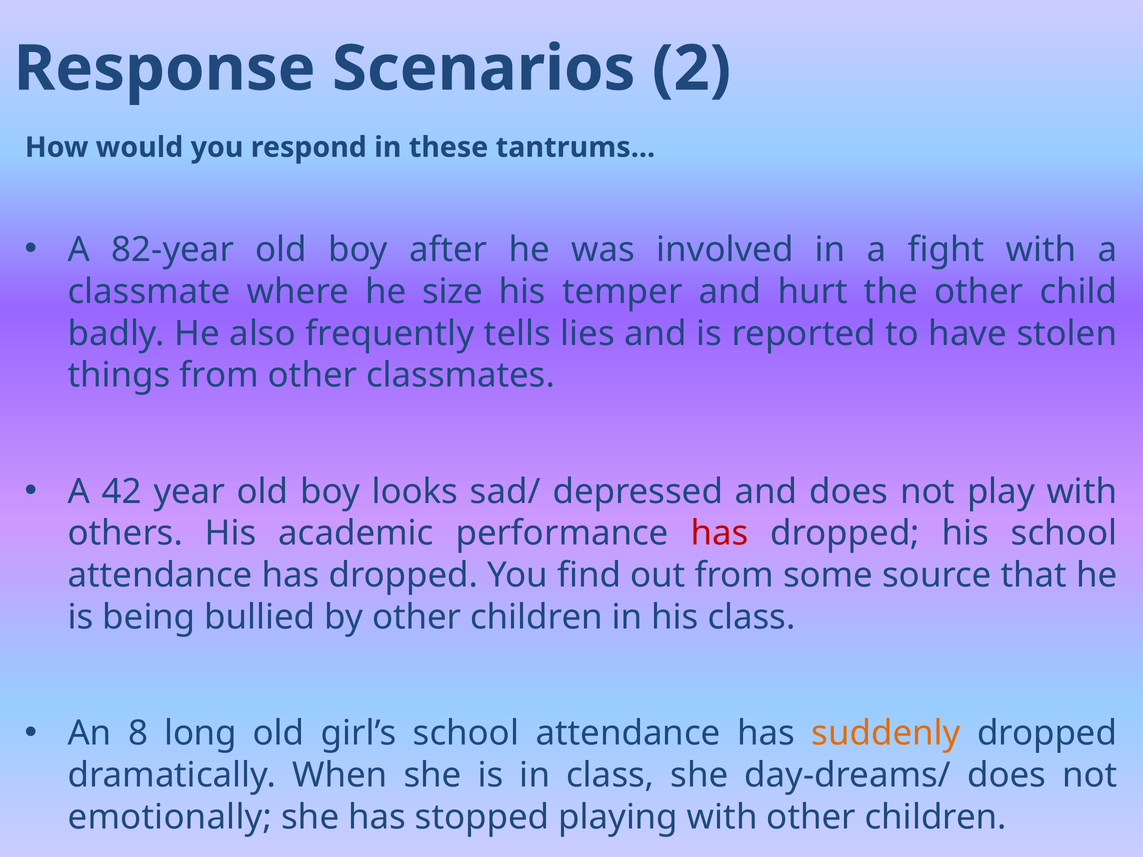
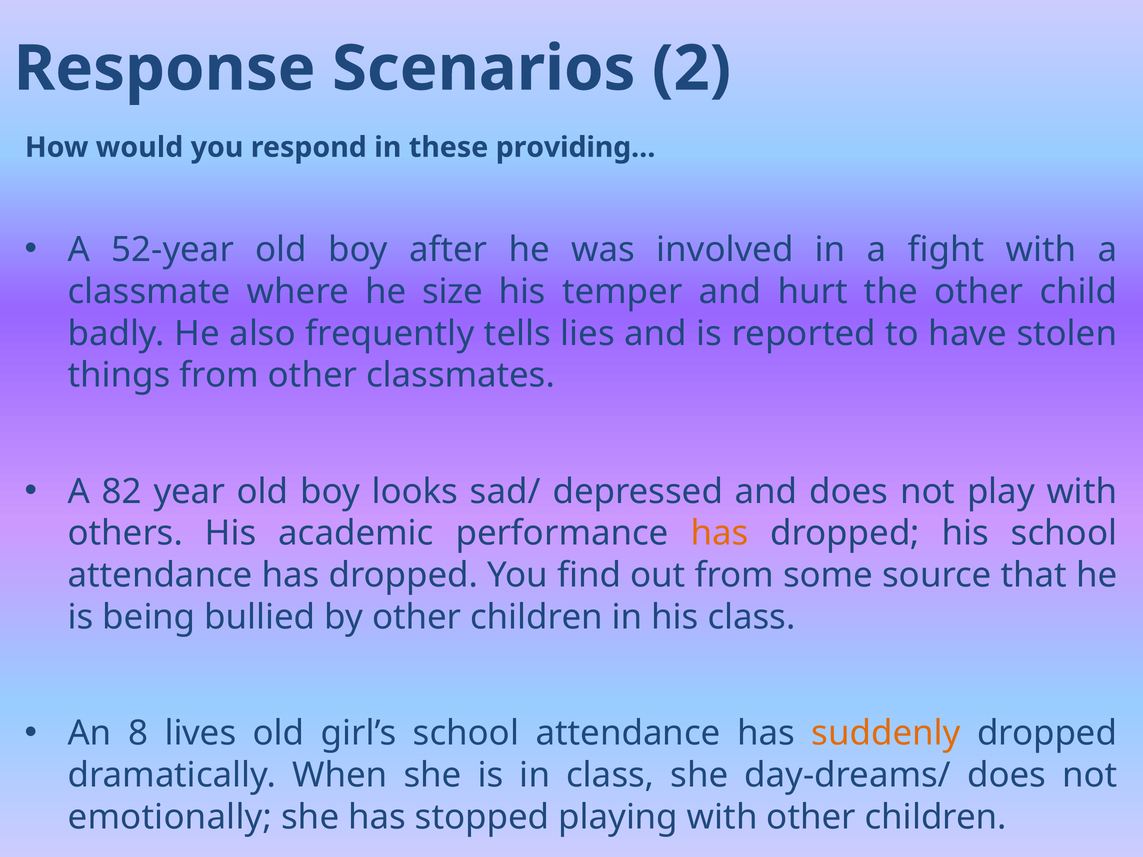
tantrums…: tantrums… -> providing… (576, 147)
82-year: 82-year -> 52-year (173, 250)
42: 42 -> 82 (122, 492)
has colour: red -> orange (719, 534)
long: long -> lives (200, 734)
